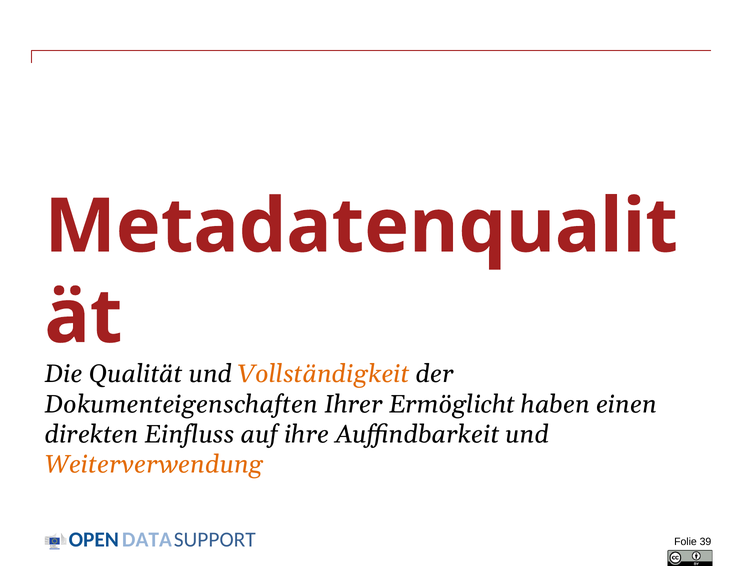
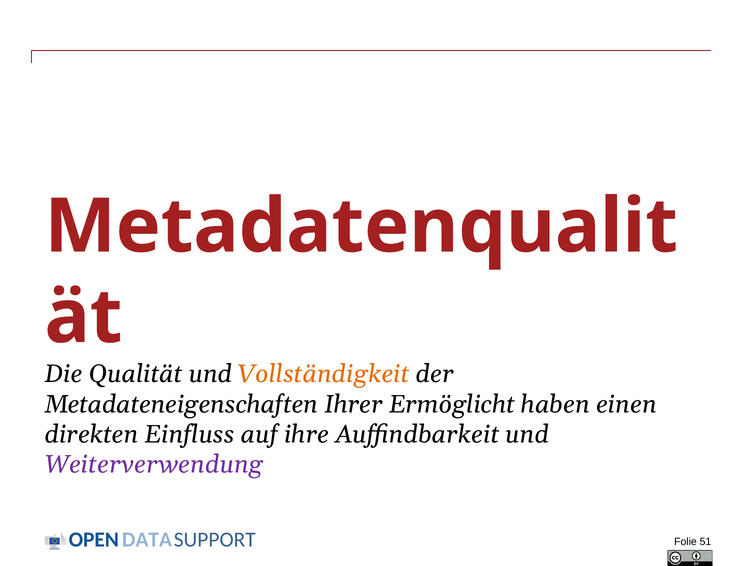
Dokumenteigenschaften: Dokumenteigenschaften -> Metadateneigenschaften (181, 404)
Weiterverwendung colour: orange -> purple (154, 465)
39: 39 -> 51 (705, 542)
